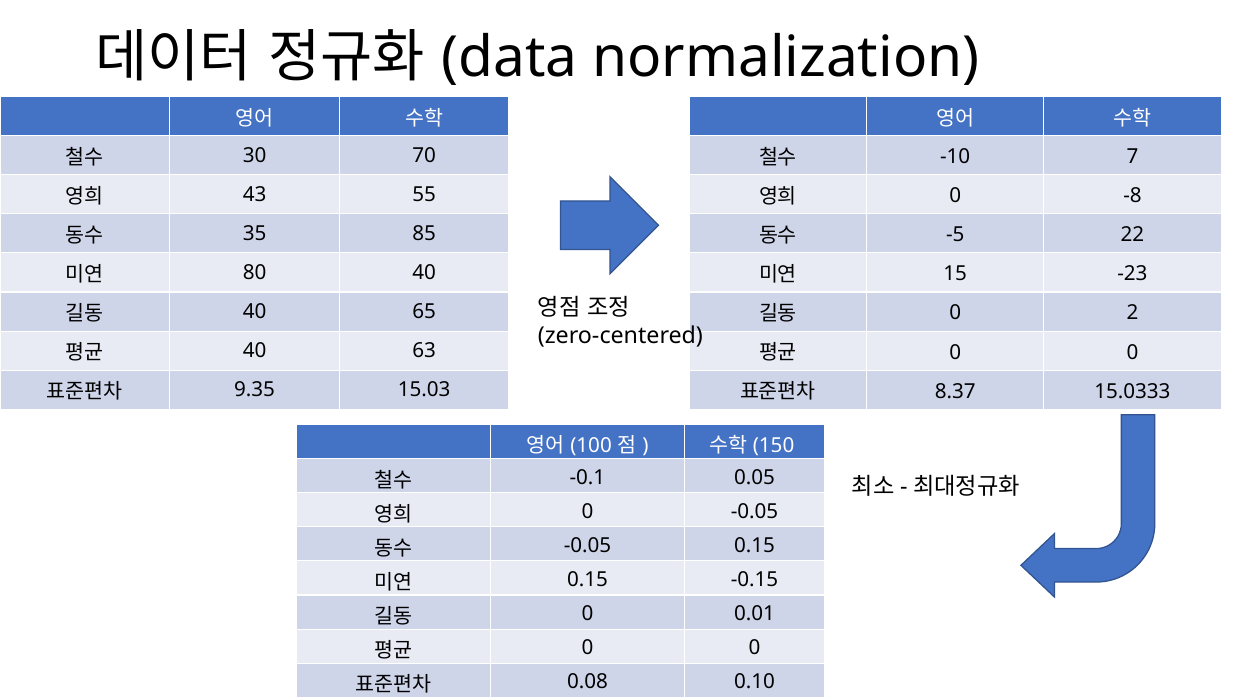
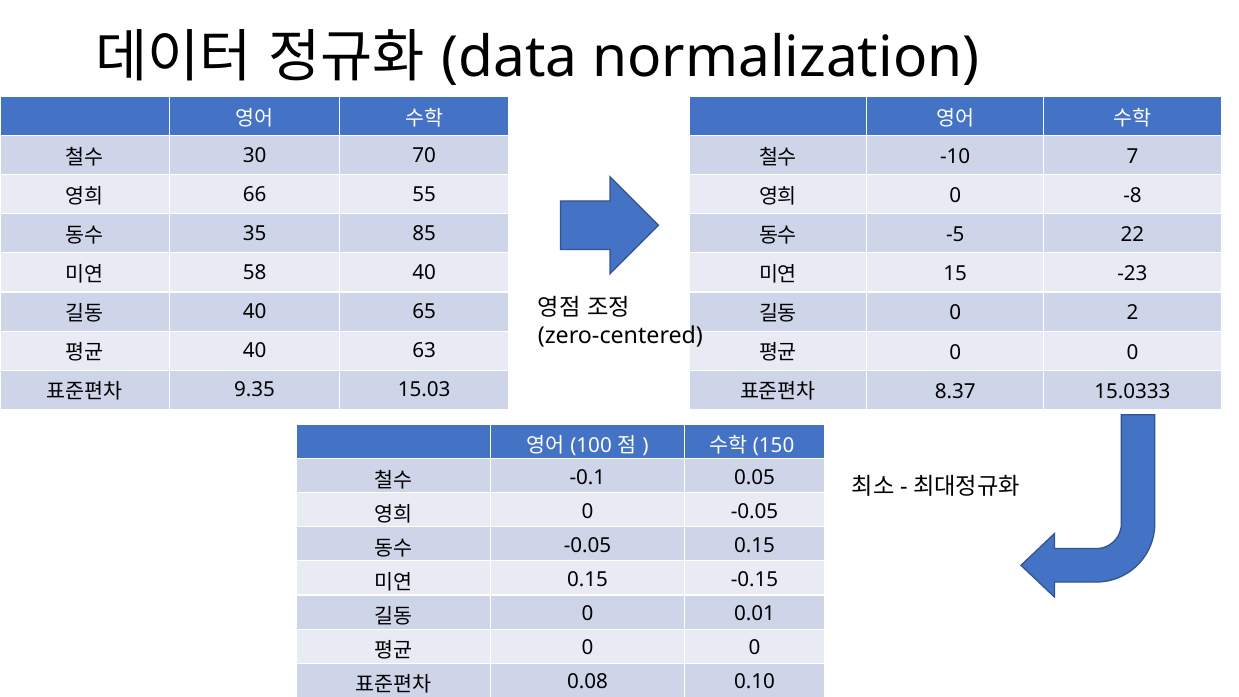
43: 43 -> 66 (255, 195)
80: 80 -> 58 (255, 273)
